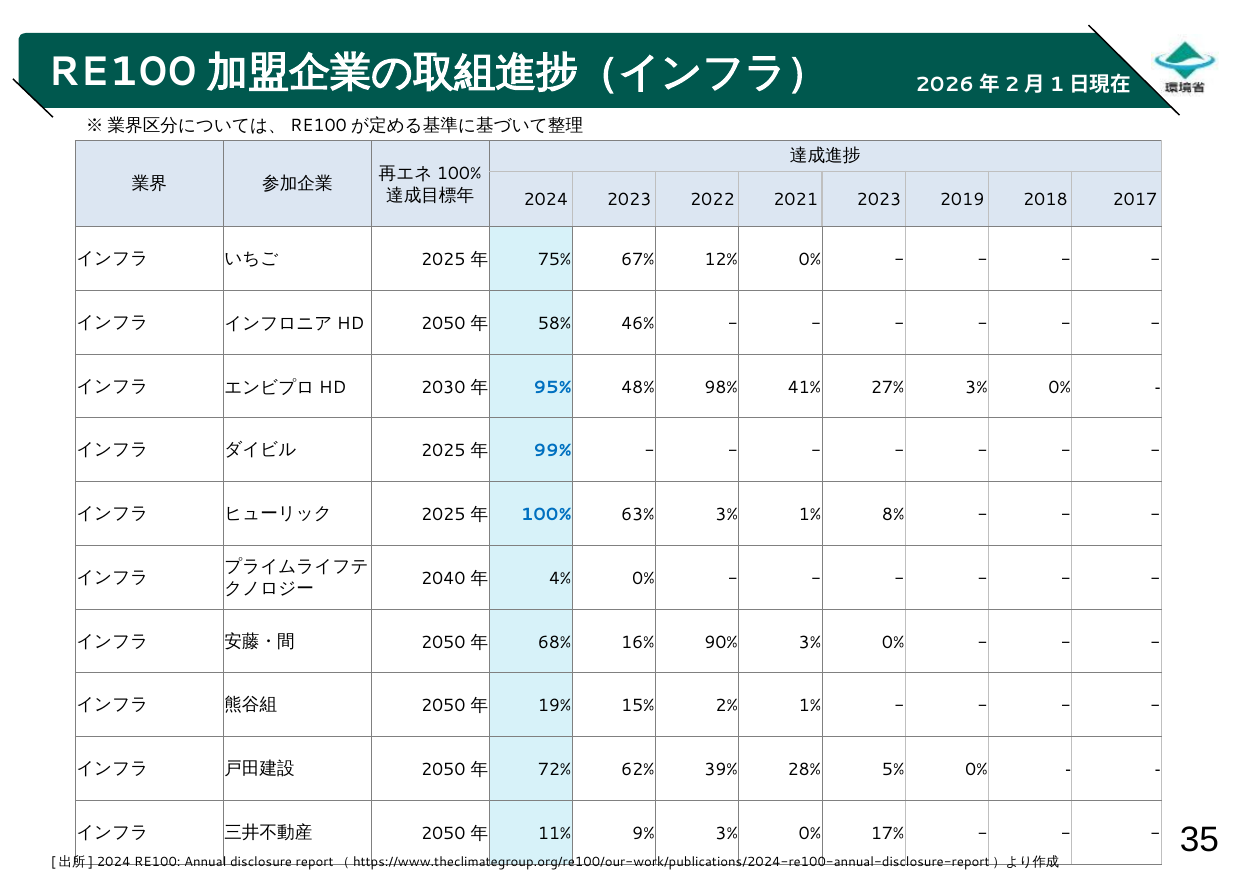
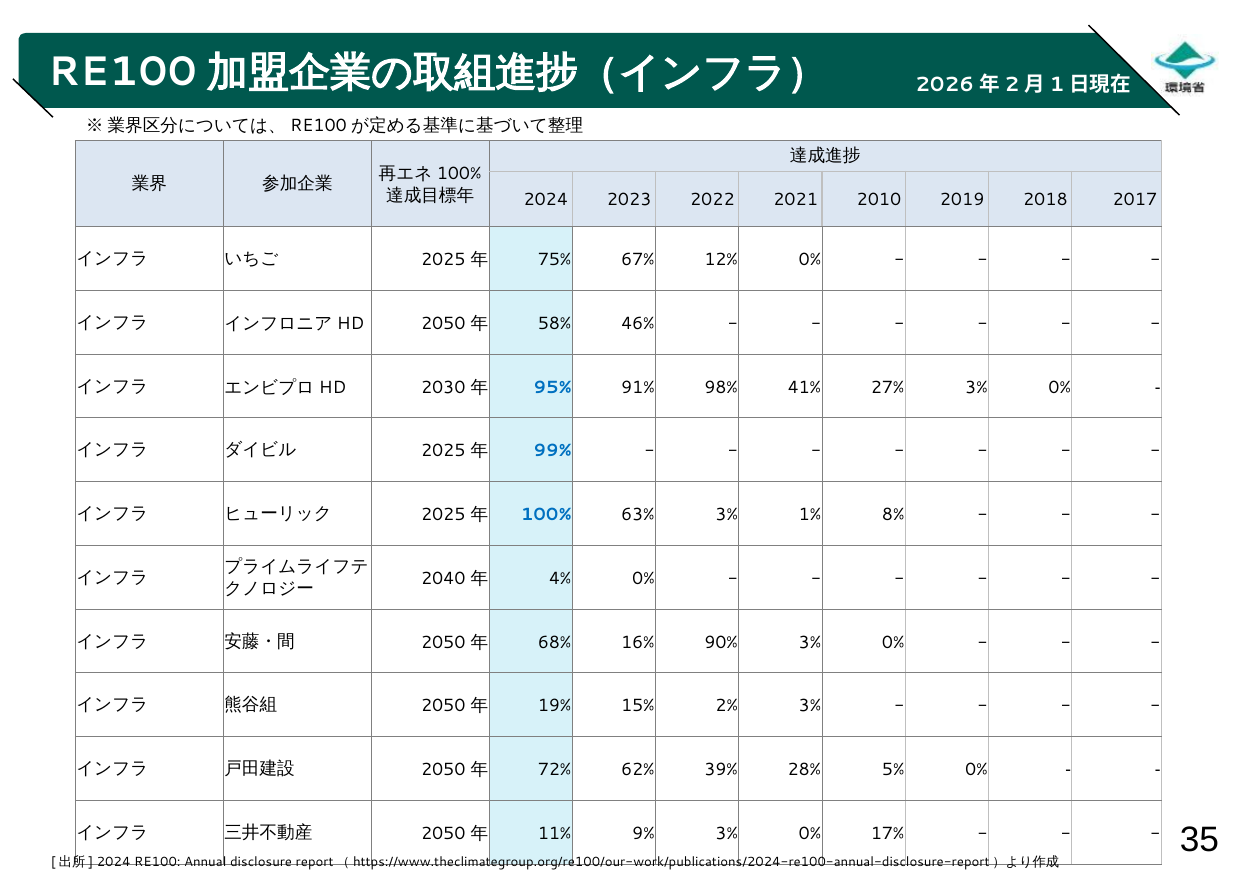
2021 2023: 2023 -> 2010 (879, 200)
48%: 48% -> 91% (638, 387)
2% 1%: 1% -> 3% (810, 706)
